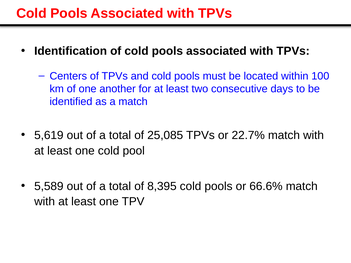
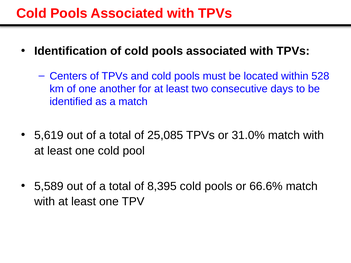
100: 100 -> 528 (320, 76)
22.7%: 22.7% -> 31.0% (248, 135)
